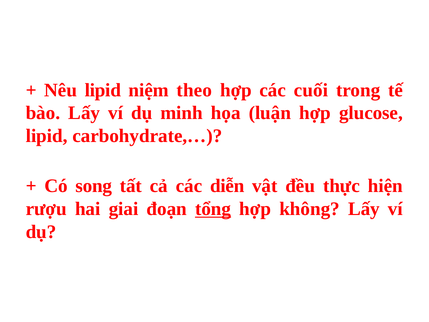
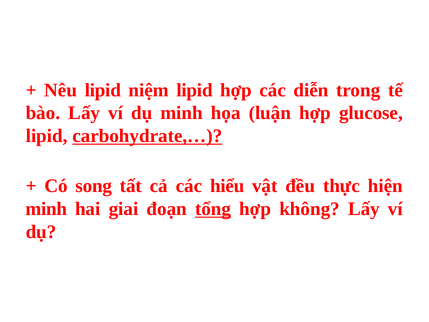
niệm theo: theo -> lipid (195, 90)
cuối: cuối -> diễn (311, 90)
carbohydrate,… underline: none -> present (147, 136)
diễn: diễn -> hiểu (227, 186)
rượu: rượu -> minh (46, 209)
